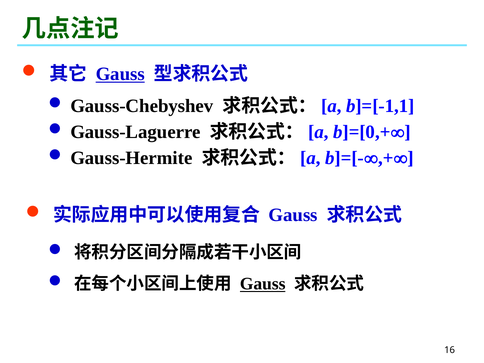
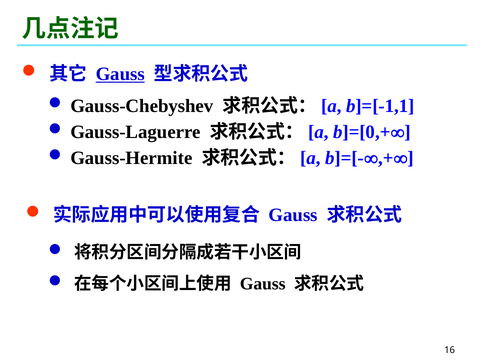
Gauss underline: present -> none (263, 284)
